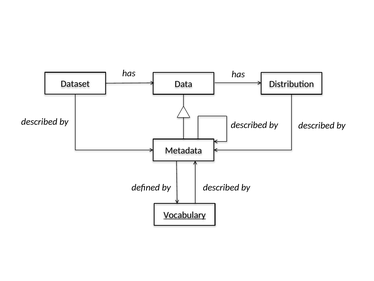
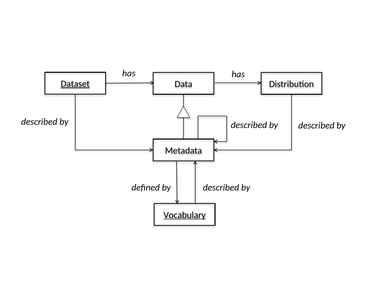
Dataset underline: none -> present (75, 84)
